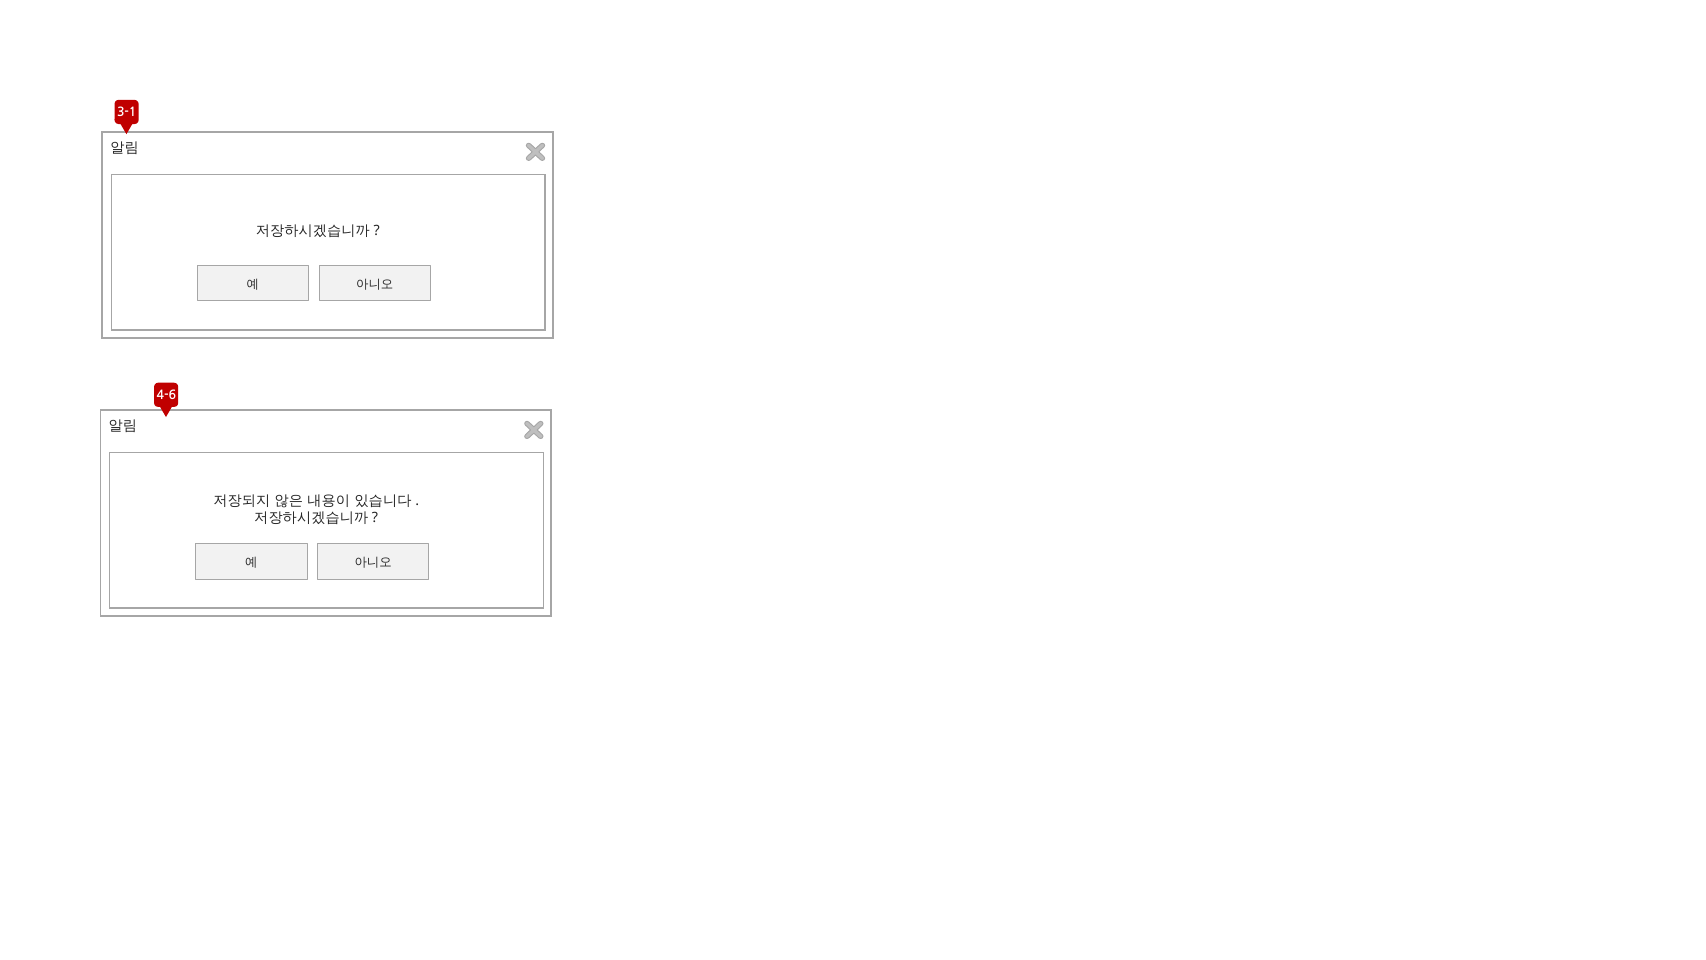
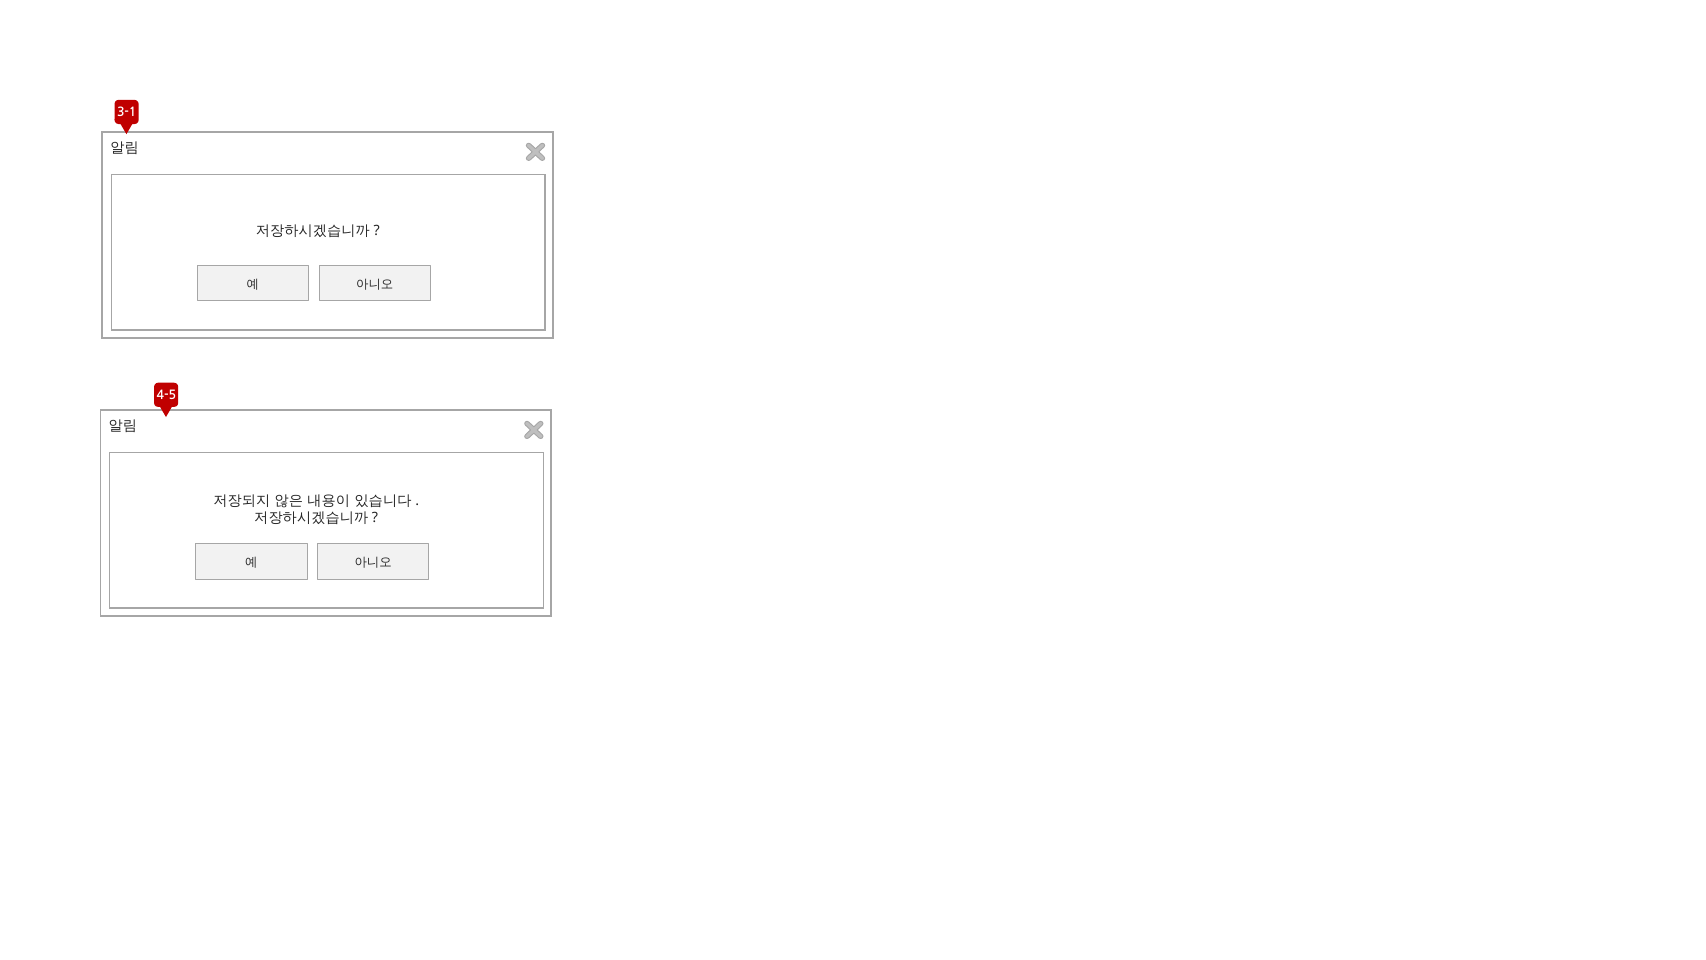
4-6: 4-6 -> 4-5 (166, 395)
